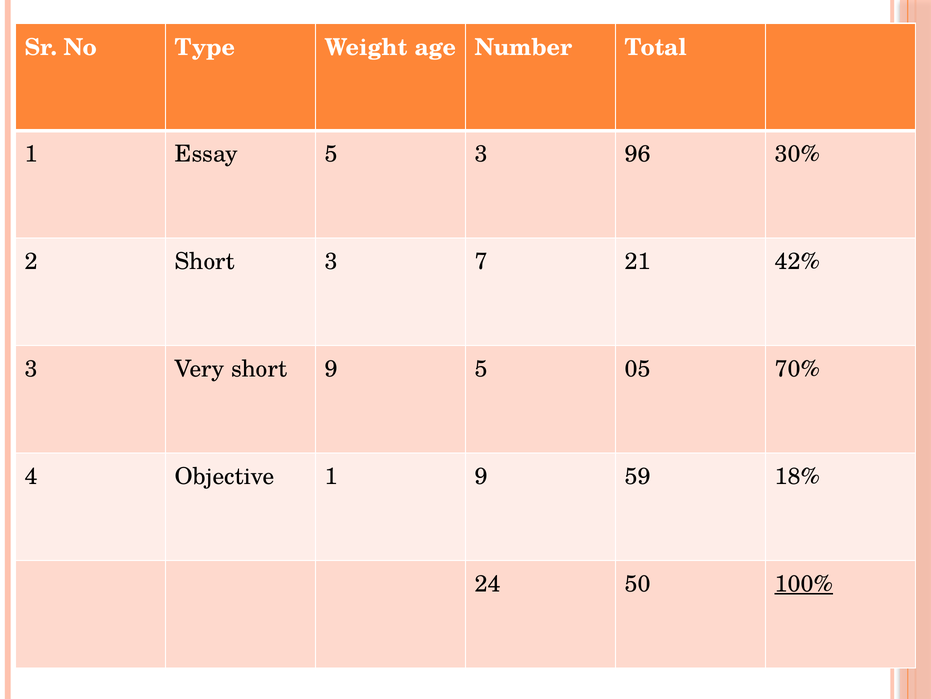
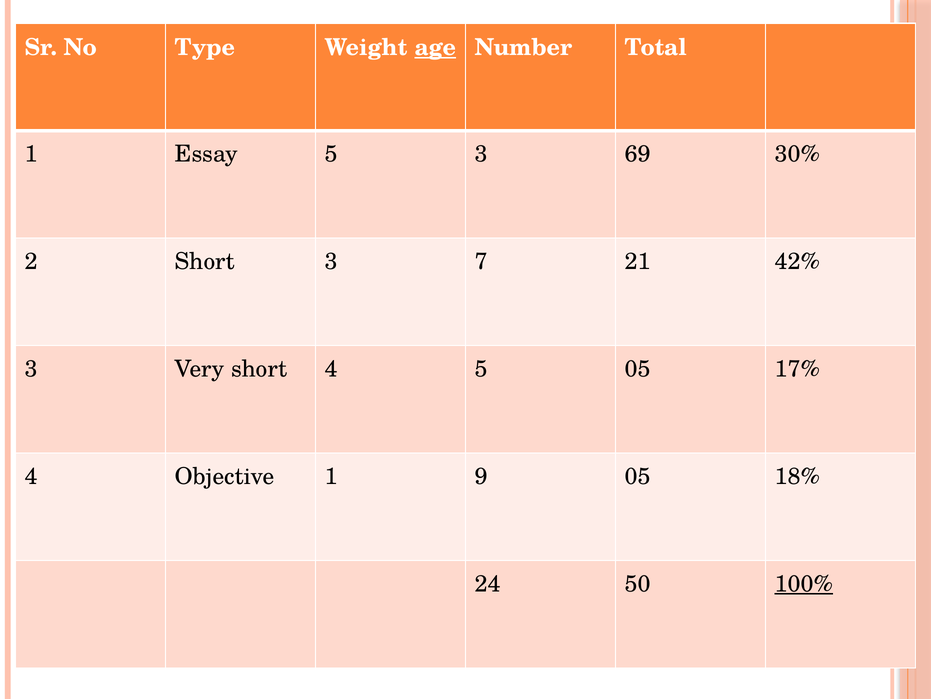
age underline: none -> present (435, 48)
96: 96 -> 69 (638, 154)
short 9: 9 -> 4 (331, 369)
70%: 70% -> 17% (797, 369)
9 59: 59 -> 05 (638, 476)
